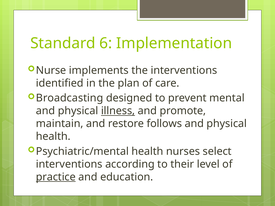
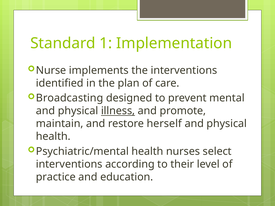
6: 6 -> 1 (106, 43)
follows: follows -> herself (164, 124)
practice underline: present -> none (56, 177)
